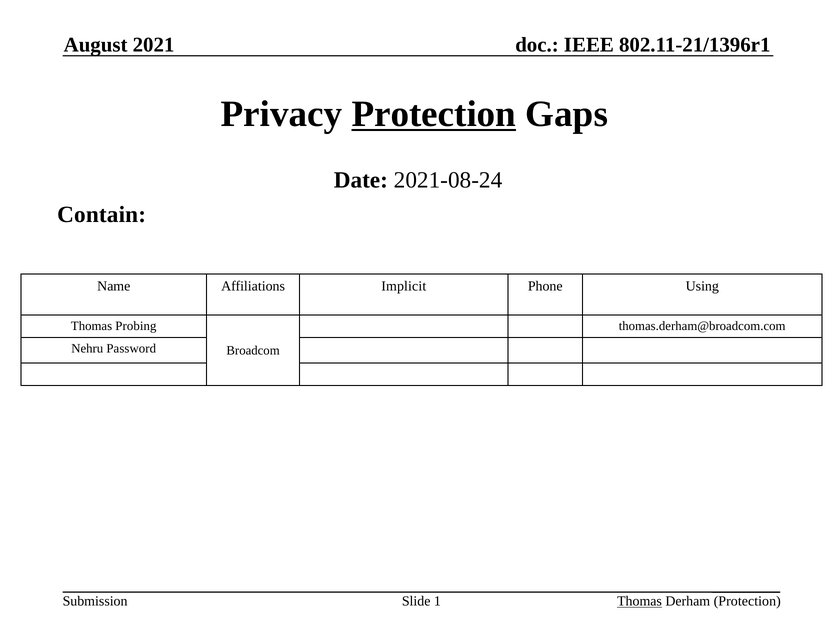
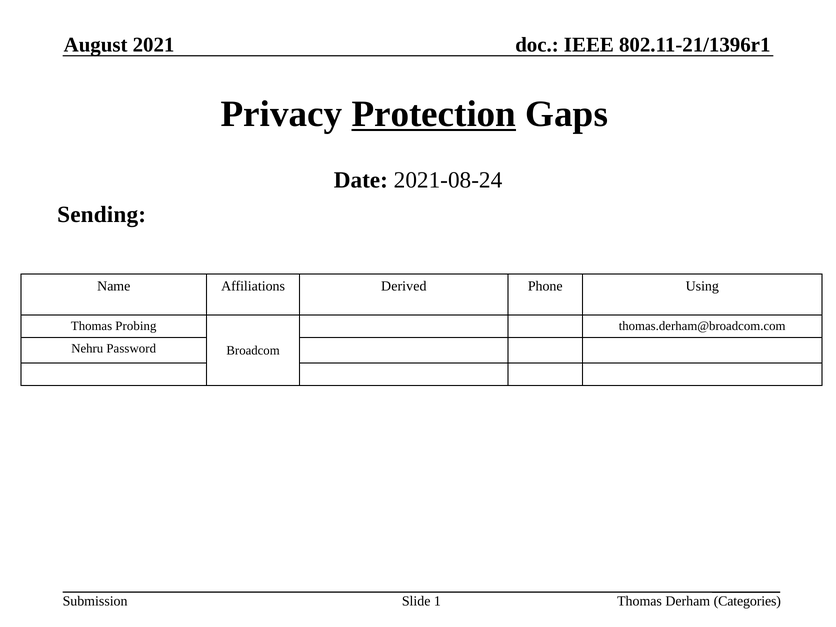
Contain: Contain -> Sending (102, 215)
Implicit: Implicit -> Derived (404, 286)
Thomas underline: present -> none (640, 601)
Derham Protection: Protection -> Categories (747, 601)
